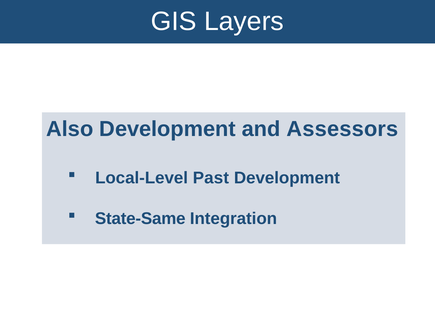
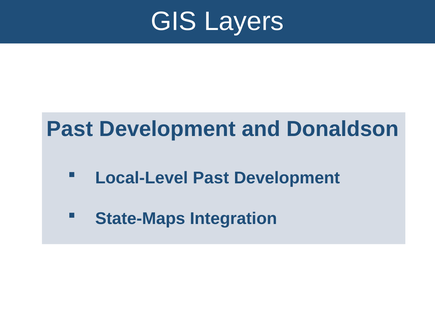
Also: Also -> Past (70, 129)
Assessors: Assessors -> Donaldson (343, 129)
State-Same: State-Same -> State-Maps (140, 219)
